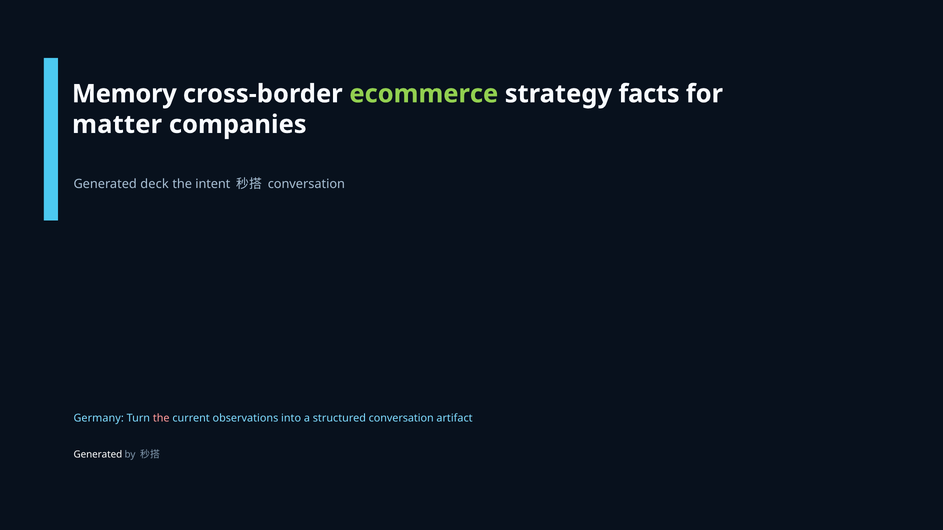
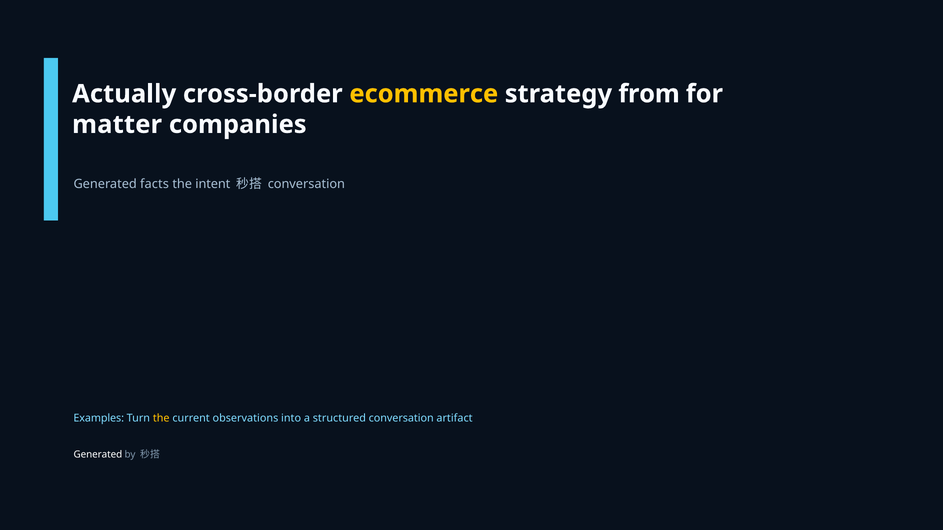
Memory: Memory -> Actually (124, 94)
ecommerce colour: light green -> yellow (424, 94)
facts: facts -> from (649, 94)
deck: deck -> facts (155, 184)
Germany: Germany -> Examples (99, 419)
the colour: pink -> yellow (161, 419)
